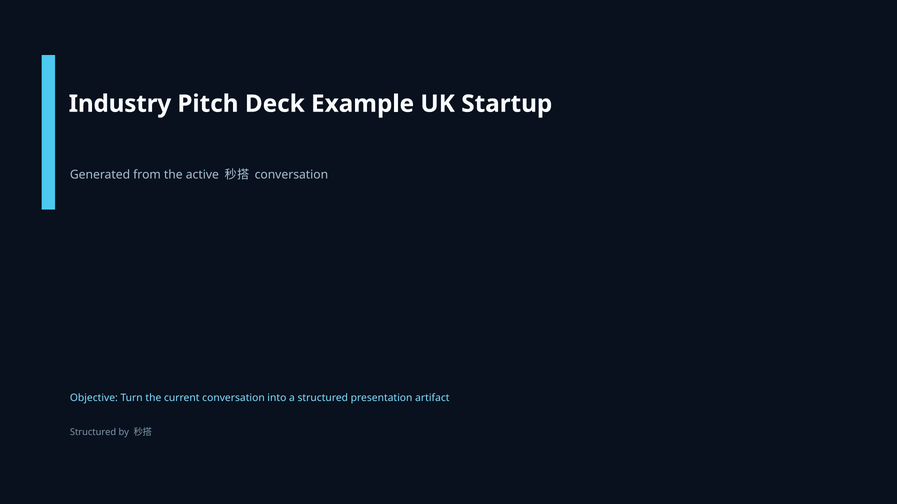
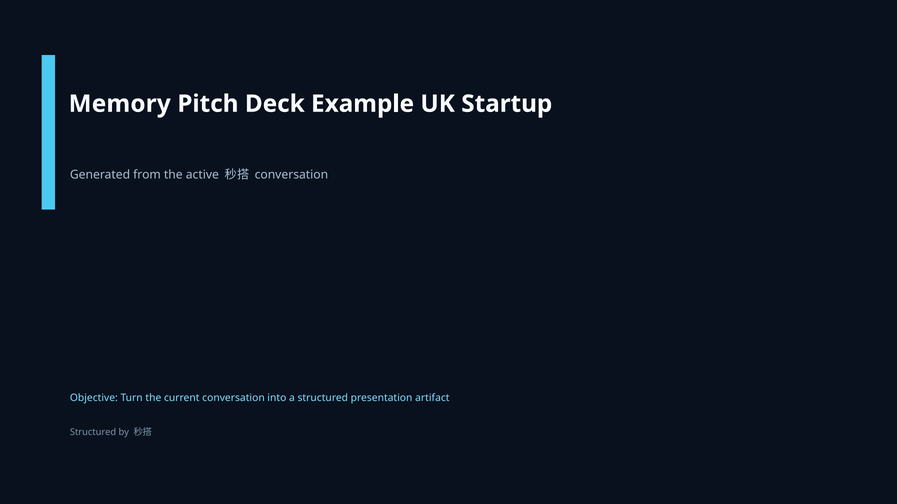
Industry: Industry -> Memory (120, 104)
